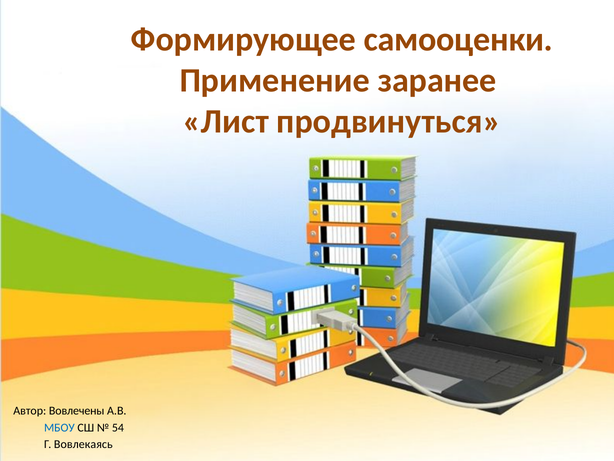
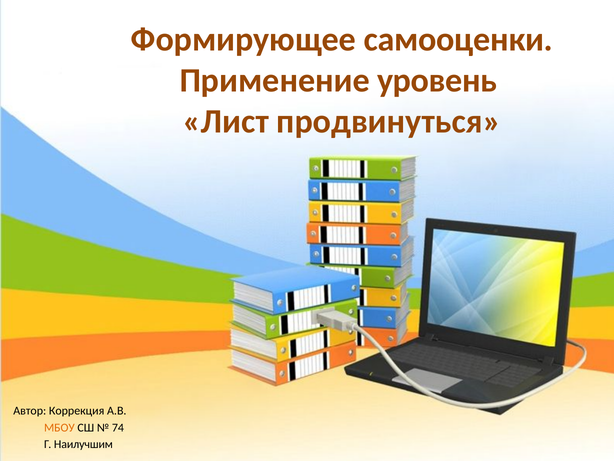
заранее: заранее -> уровень (437, 80)
Вовлечены: Вовлечены -> Коррекция (77, 411)
МБОУ colour: blue -> orange (59, 427)
54: 54 -> 74 (118, 427)
Вовлекаясь: Вовлекаясь -> Наилучшим (83, 444)
